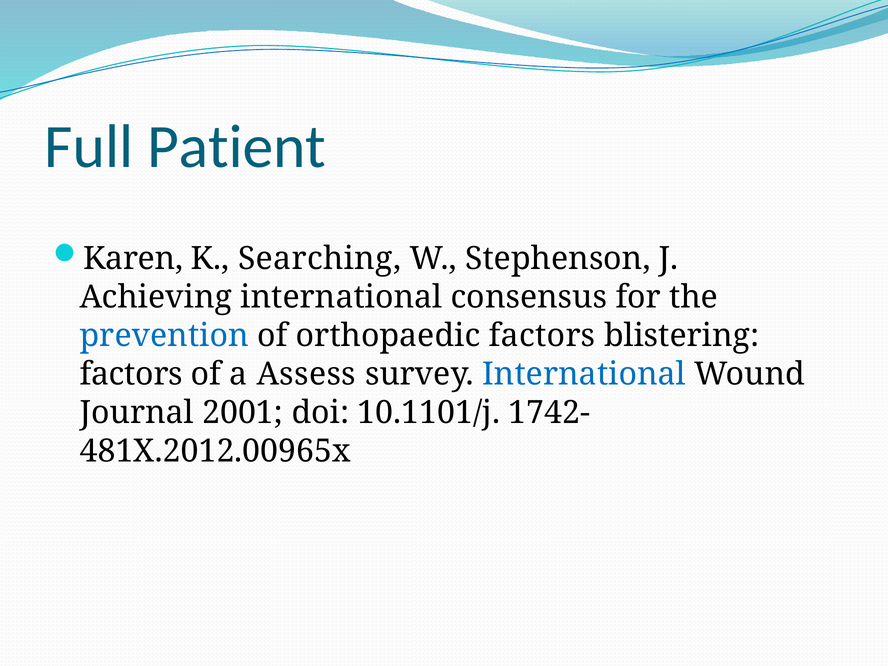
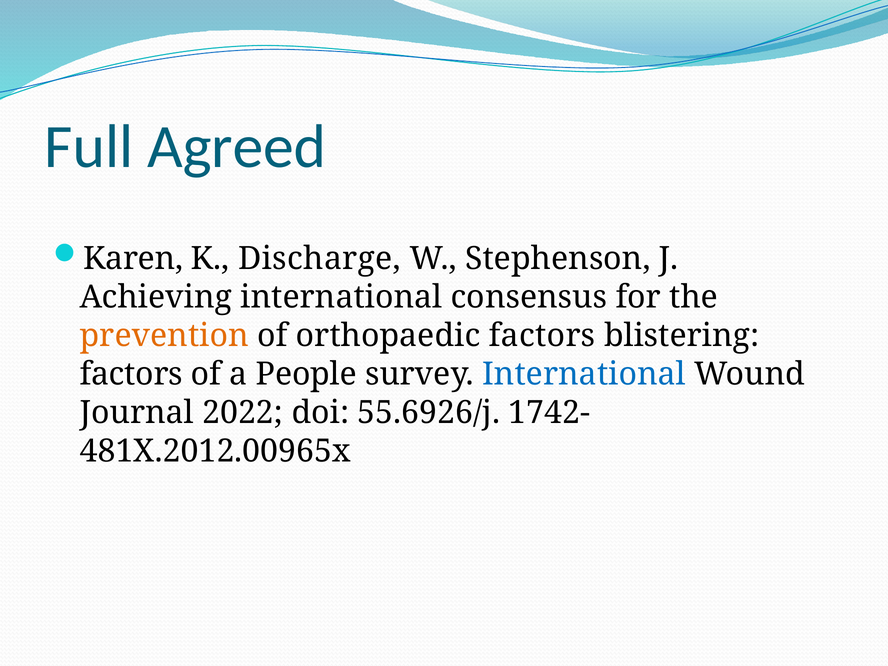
Patient: Patient -> Agreed (237, 147)
Searching: Searching -> Discharge (320, 259)
prevention colour: blue -> orange (164, 336)
Assess: Assess -> People (306, 374)
2001: 2001 -> 2022 (243, 412)
10.1101/j: 10.1101/j -> 55.6926/j (429, 412)
